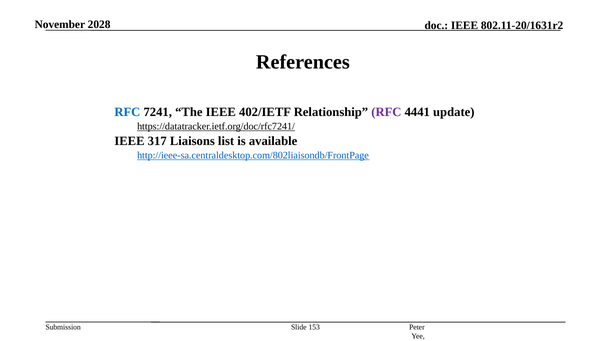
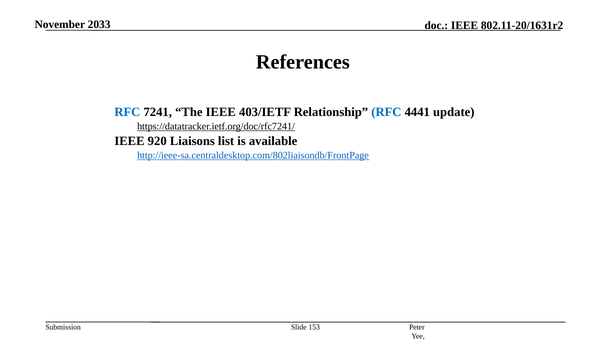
2028: 2028 -> 2033 (99, 24)
402/IETF: 402/IETF -> 403/IETF (265, 112)
RFC colour: purple -> blue (386, 112)
317: 317 -> 920 (157, 141)
